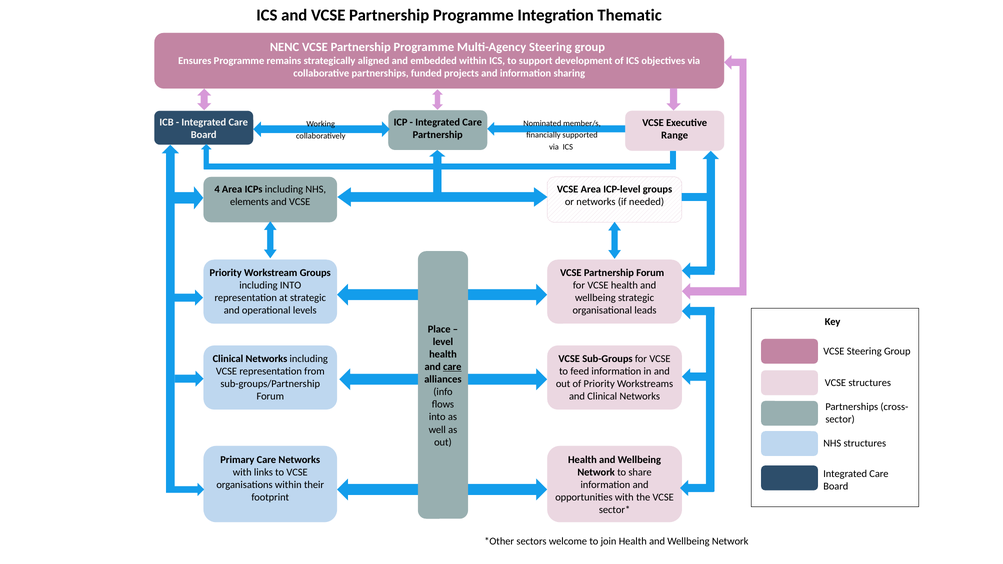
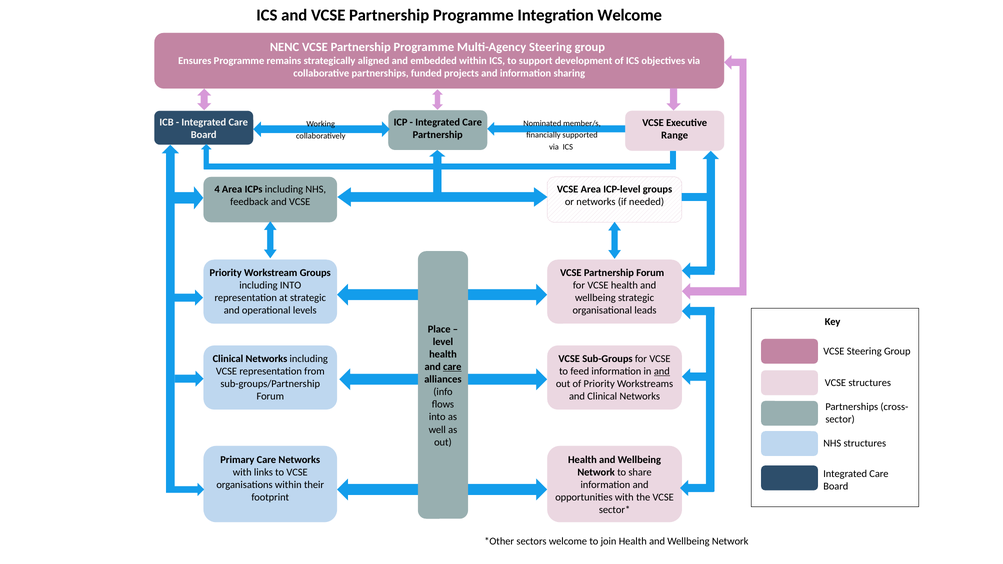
Integration Thematic: Thematic -> Welcome (630, 15)
elements: elements -> feedback (249, 202)
and underline: none -> present (662, 371)
